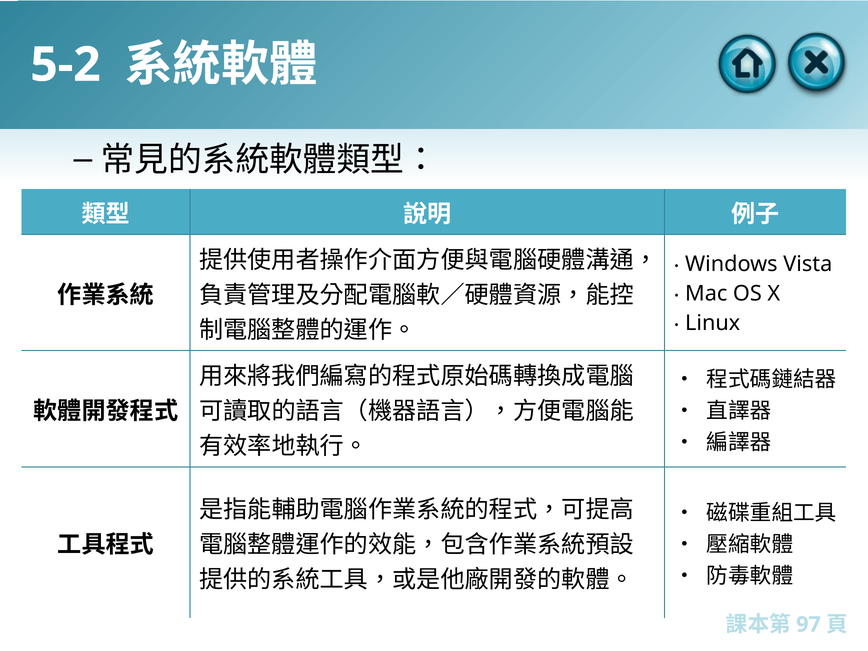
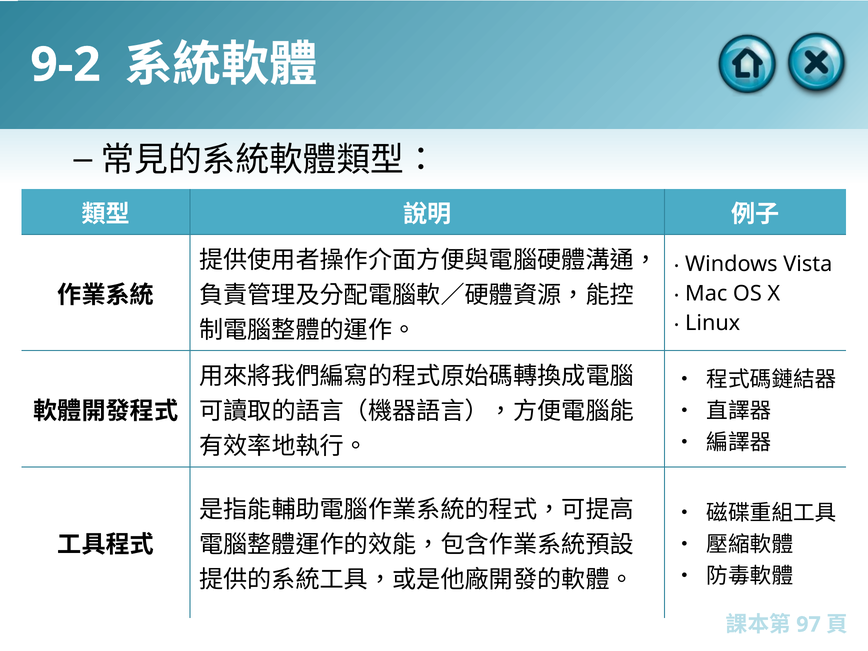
5-2: 5-2 -> 9-2 (66, 65)
